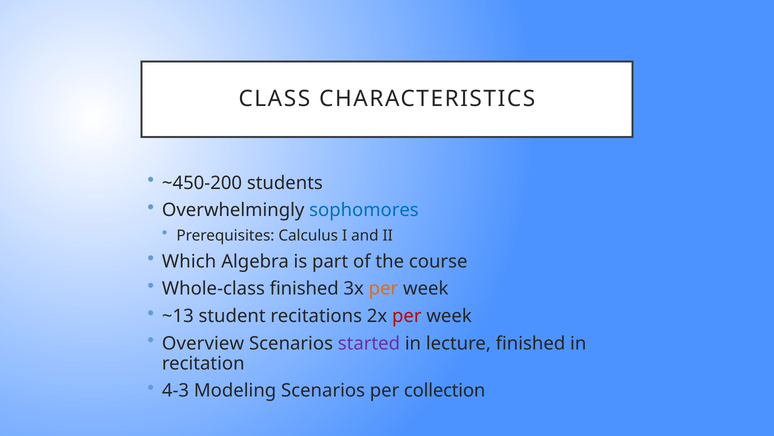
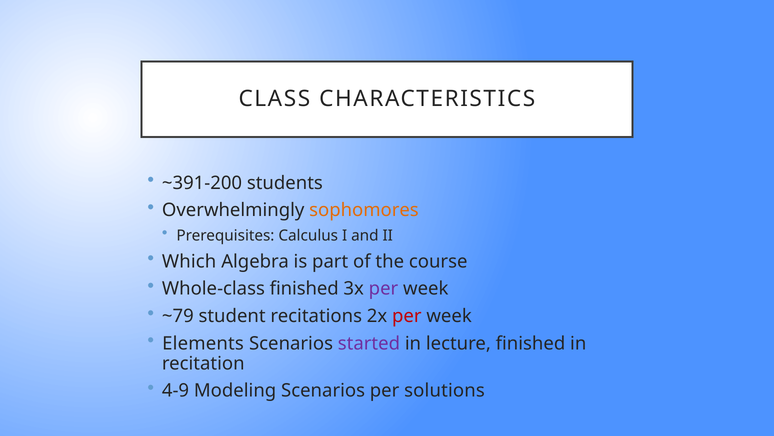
~450-200: ~450-200 -> ~391-200 (202, 183)
sophomores colour: blue -> orange (364, 210)
per colour: orange -> purple (383, 288)
~13: ~13 -> ~79 (178, 316)
Overview: Overview -> Elements (203, 343)
4-3: 4-3 -> 4-9 (176, 390)
collection: collection -> solutions (445, 390)
